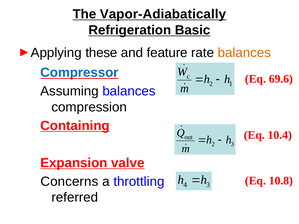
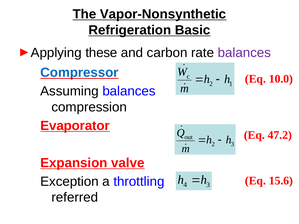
Vapor-Adiabatically: Vapor-Adiabatically -> Vapor-Nonsynthetic (163, 14)
feature: feature -> carbon (167, 53)
balances colour: orange -> purple (244, 53)
69.6: 69.6 -> 10.0 (281, 79)
Containing: Containing -> Evaporator (75, 126)
10.4: 10.4 -> 47.2 (280, 135)
Concerns: Concerns -> Exception (69, 182)
10.8: 10.8 -> 15.6 (281, 181)
